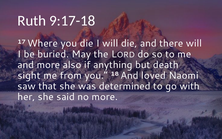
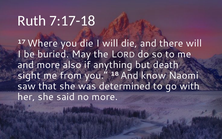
9:17-18: 9:17-18 -> 7:17-18 (72, 21)
loved: loved -> know (154, 75)
